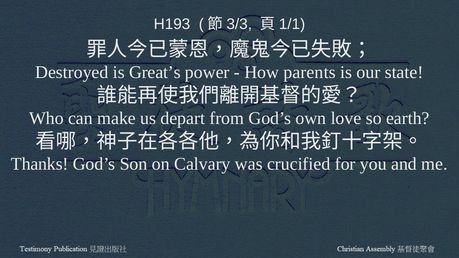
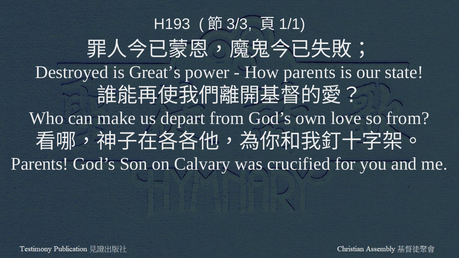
so earth: earth -> from (408, 118)
Thanks: Thanks -> Parents (40, 164)
